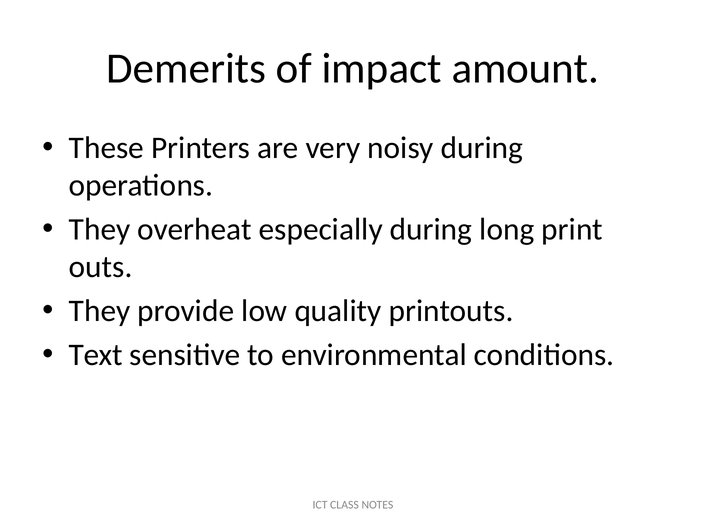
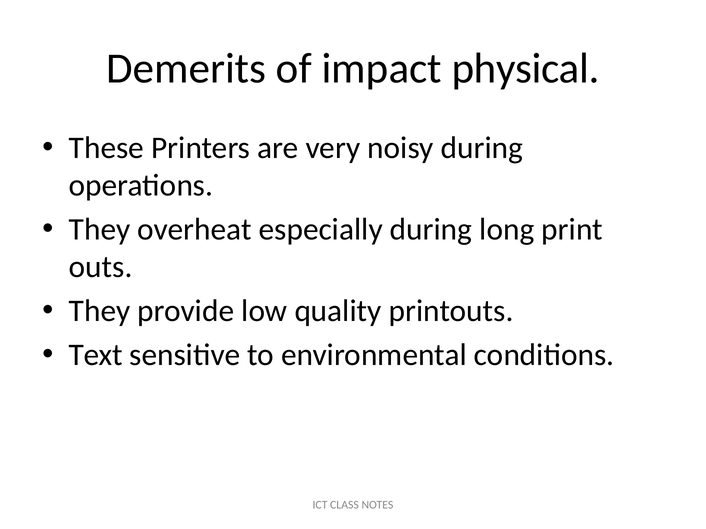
amount: amount -> physical (526, 68)
